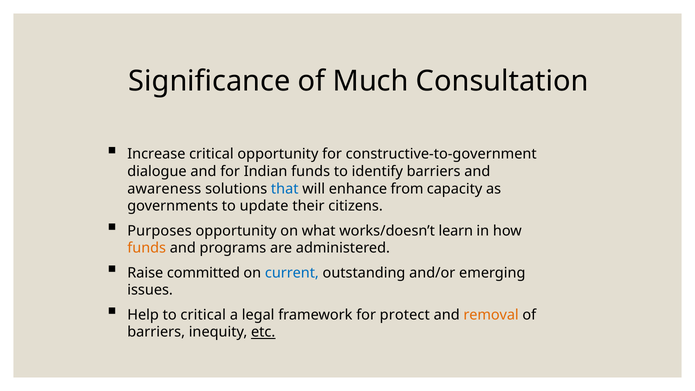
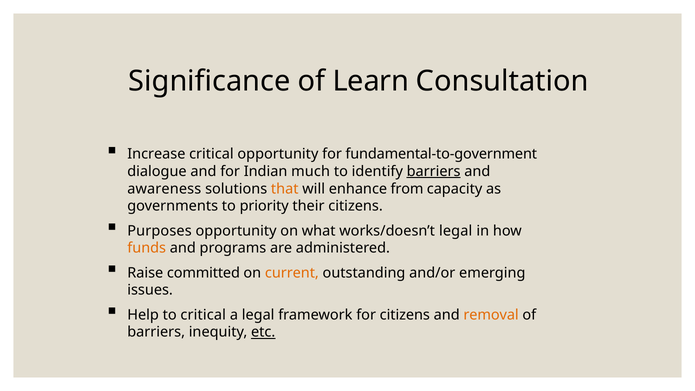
Much: Much -> Learn (371, 81)
constructive-to-government: constructive-to-government -> fundamental-to-government (441, 154)
Indian funds: funds -> much (311, 171)
barriers underline: none -> present (434, 171)
that colour: blue -> orange (285, 189)
update: update -> priority (264, 206)
works/doesn’t learn: learn -> legal (456, 231)
current colour: blue -> orange (292, 273)
for protect: protect -> citizens (405, 315)
